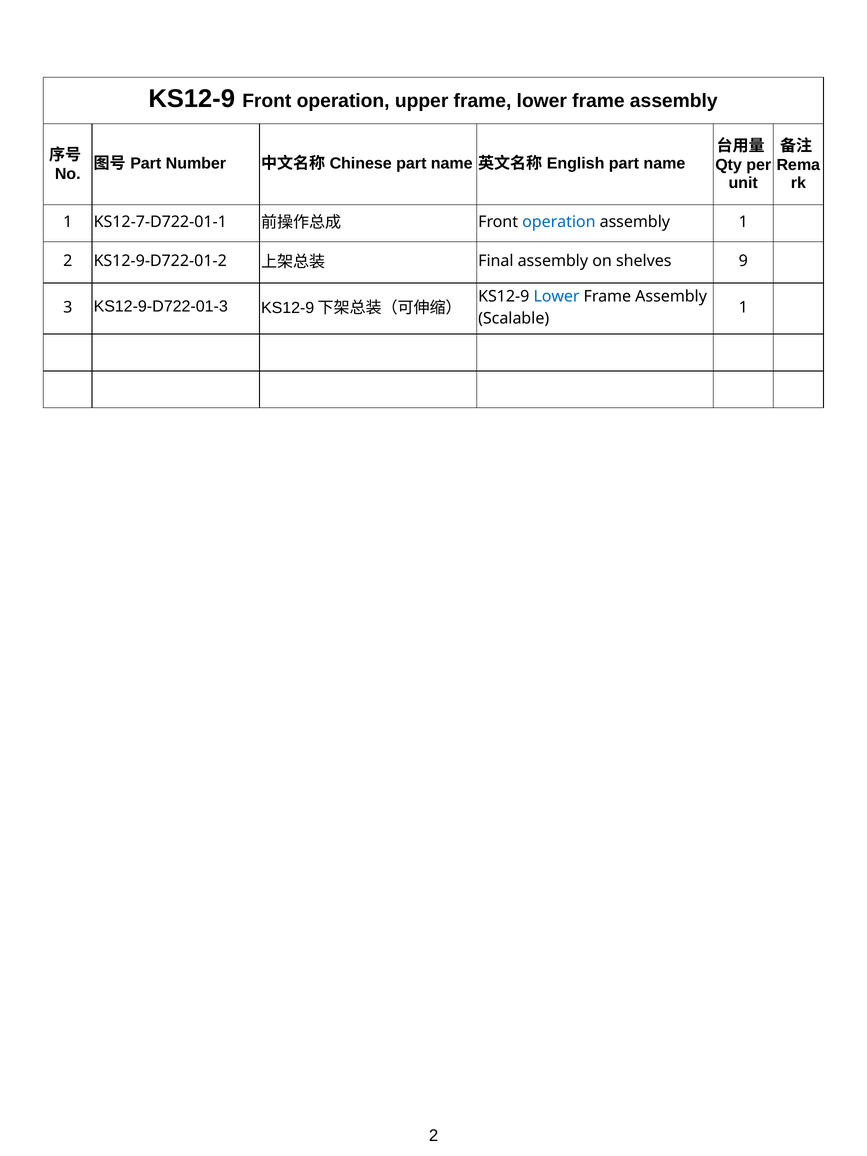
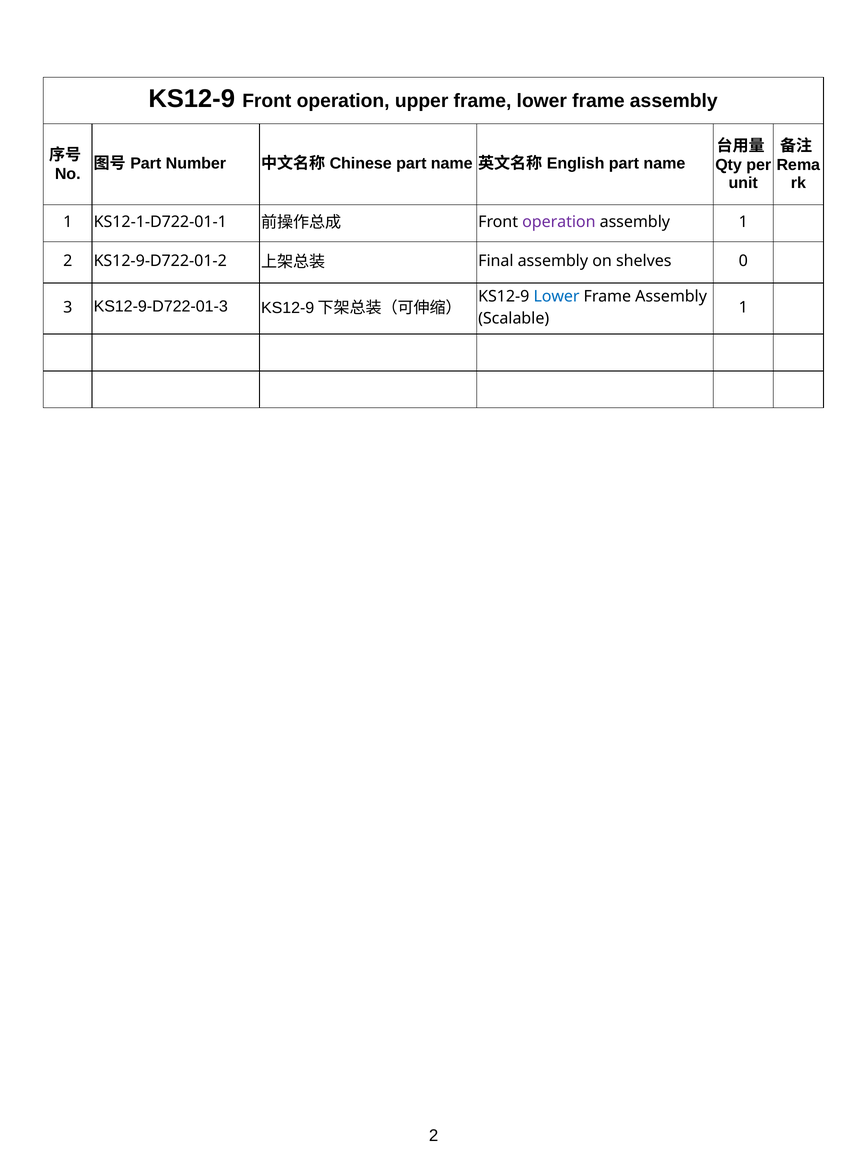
KS12-7-D722-01-1: KS12-7-D722-01-1 -> KS12-1-D722-01-1 (160, 222)
operation colour: blue -> purple (559, 222)
9: 9 -> 0 (743, 261)
